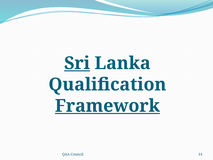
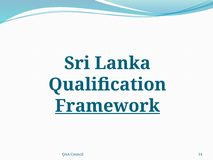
Sri underline: present -> none (77, 63)
